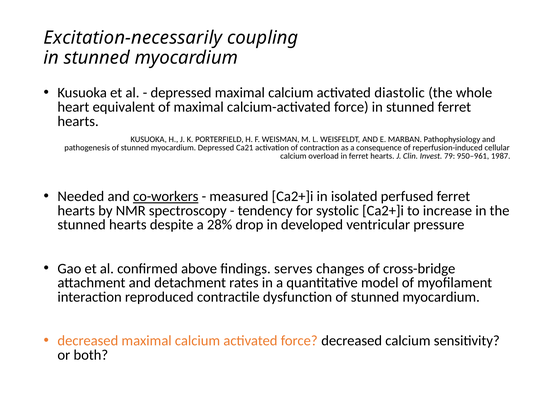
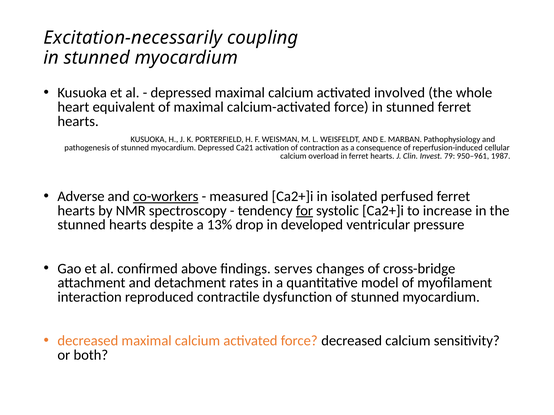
diastolic: diastolic -> involved (400, 93)
Needed: Needed -> Adverse (81, 197)
for underline: none -> present (304, 211)
28%: 28% -> 13% (220, 225)
